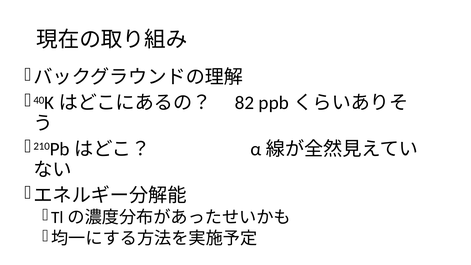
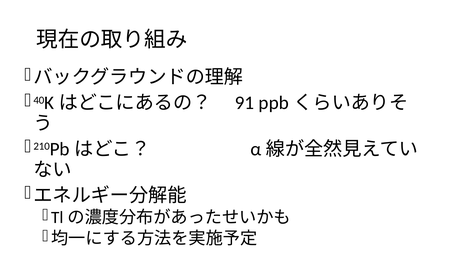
82: 82 -> 91 (245, 103)
